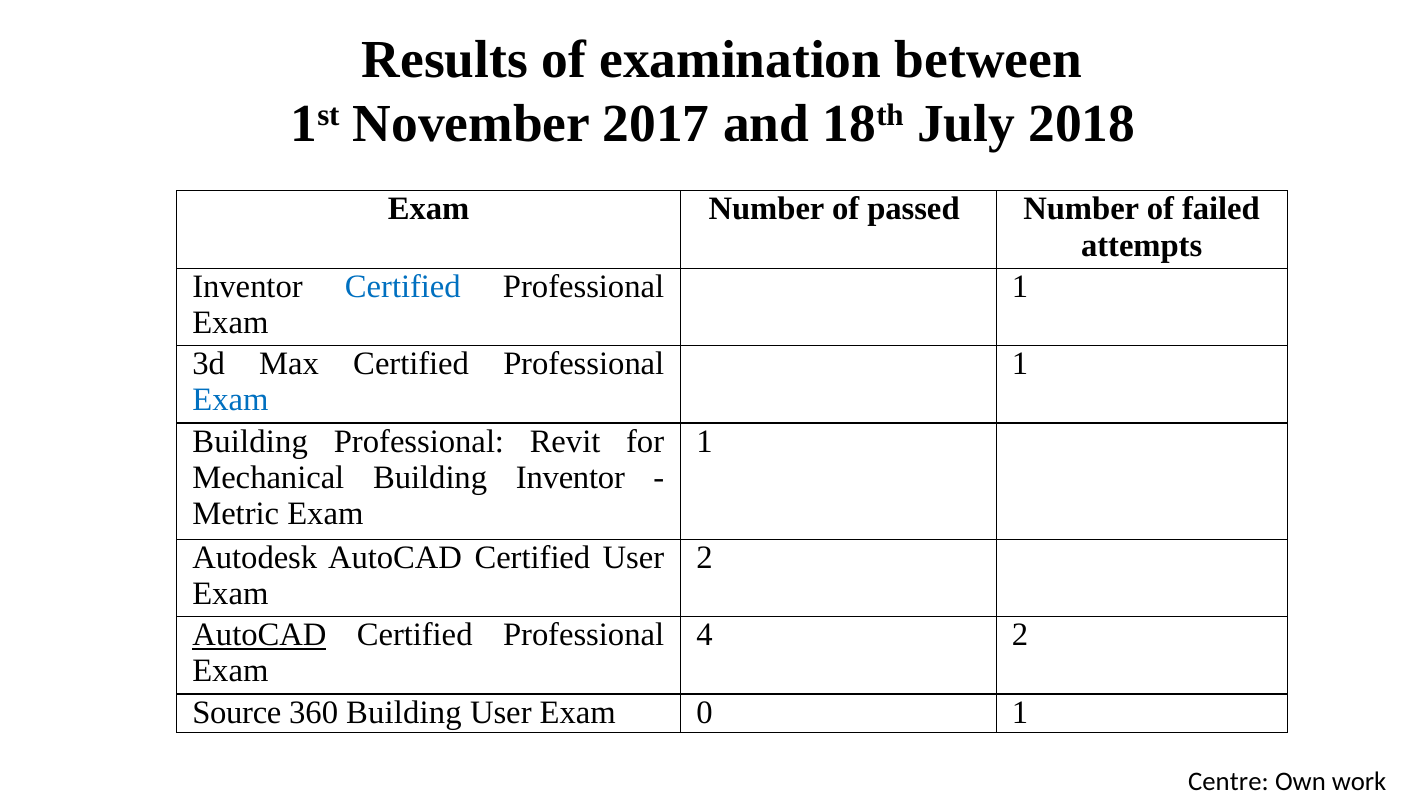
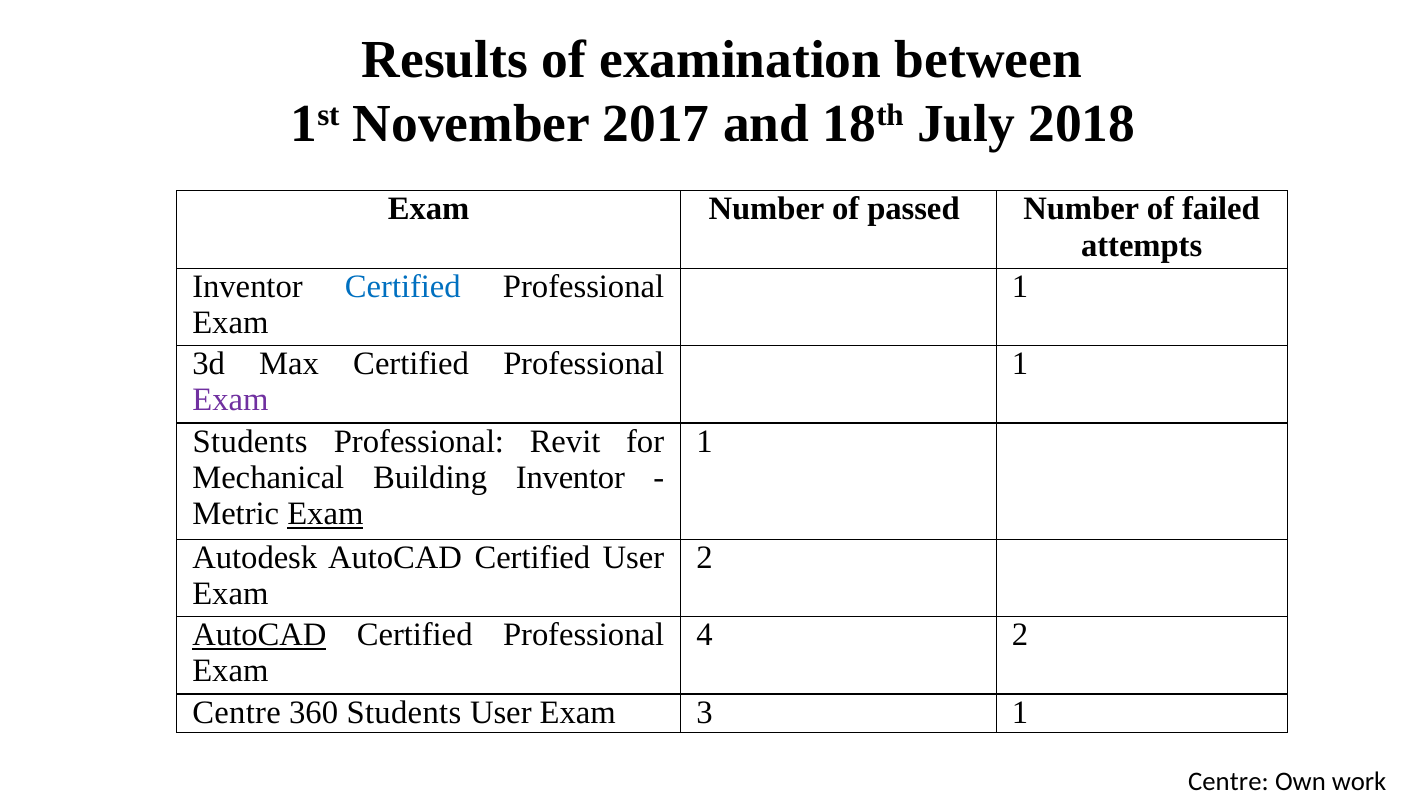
Exam colour: blue -> purple (230, 400)
Building: Building -> Students (250, 441)
Exam underline: none -> present (325, 514)
Source: Source -> Centre (237, 712)
360 Building: Building -> Students (404, 712)
0: 0 -> 3 (704, 712)
